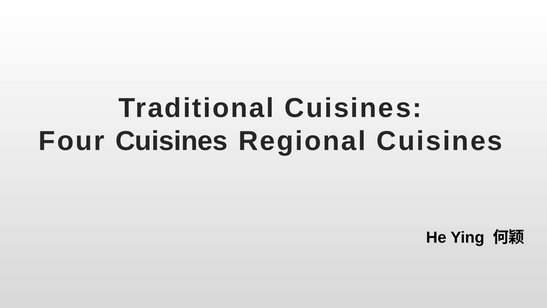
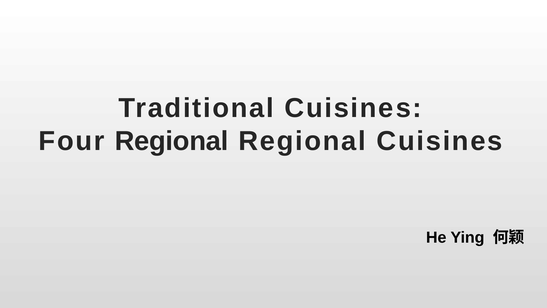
Four Cuisines: Cuisines -> Regional (172, 141)
